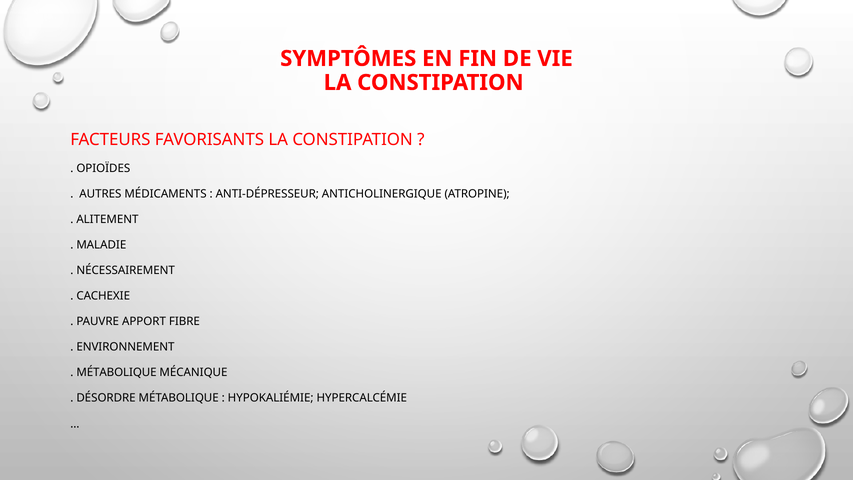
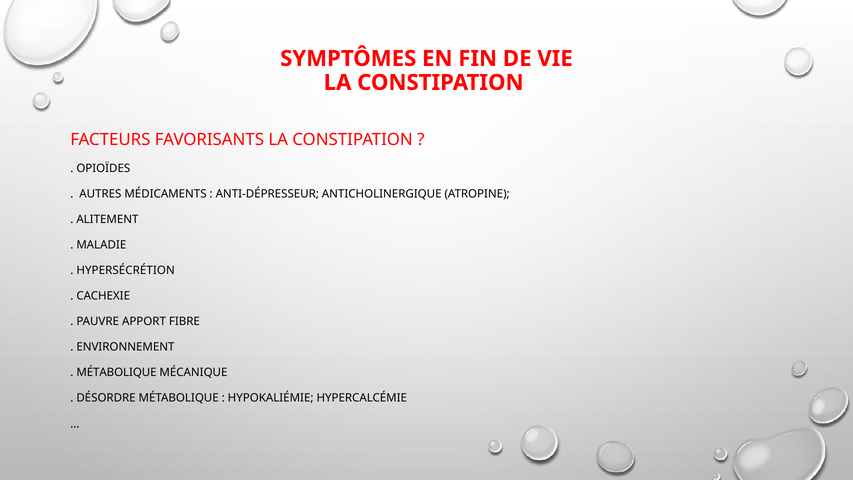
NÉCESSAIREMENT: NÉCESSAIREMENT -> HYPERSÉCRÉTION (126, 270)
